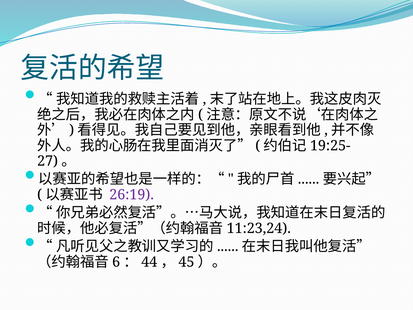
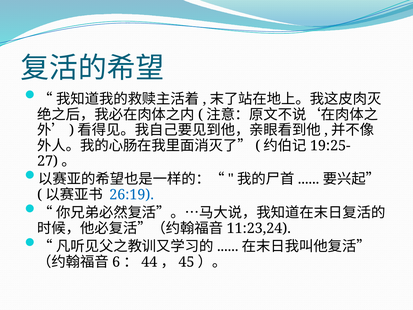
26:19 colour: purple -> blue (132, 195)
